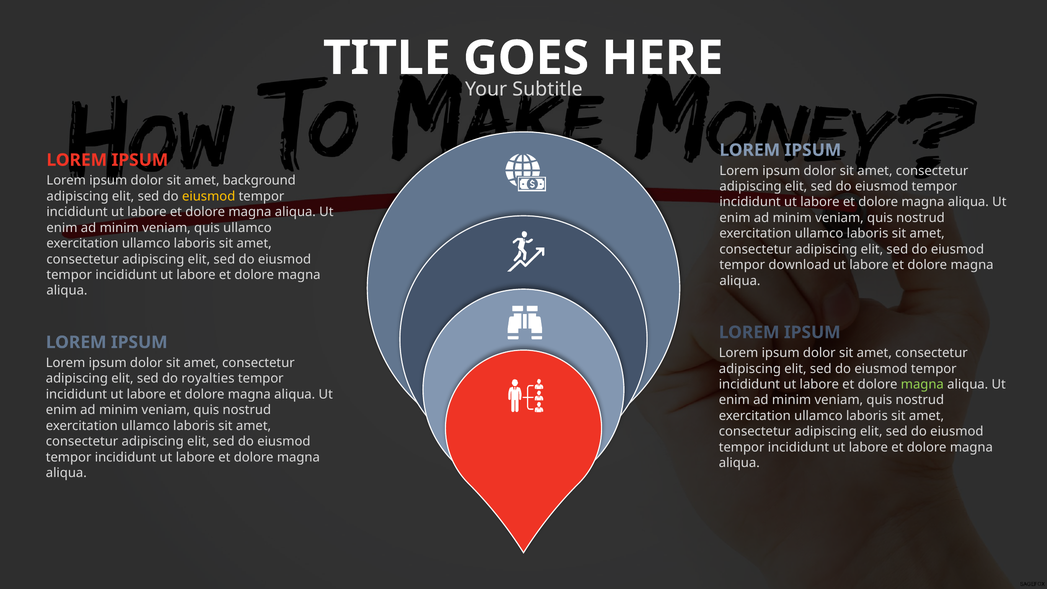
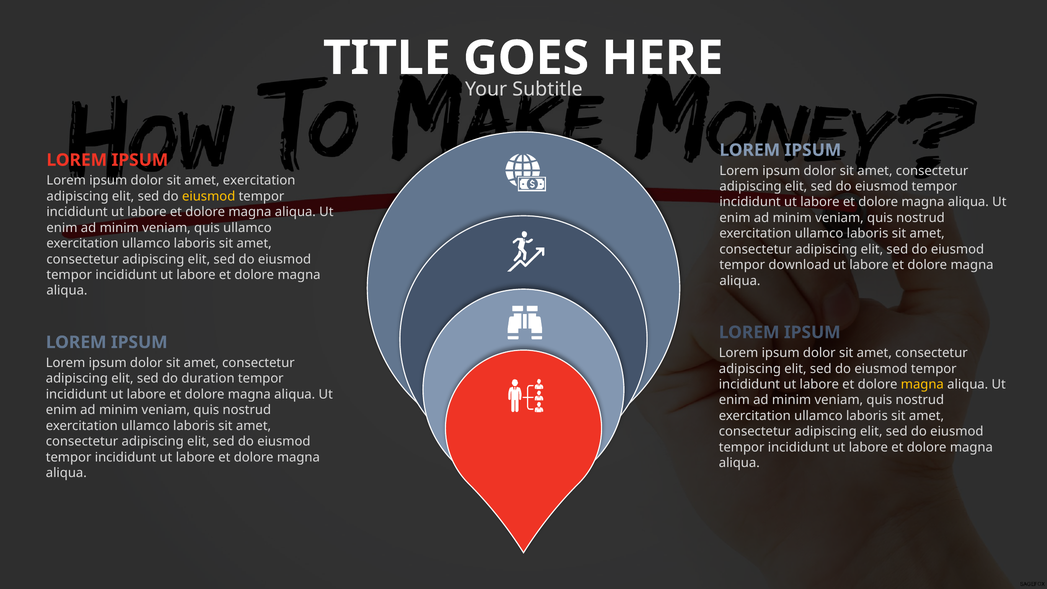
amet background: background -> exercitation (259, 181)
royalties: royalties -> duration (208, 379)
magna colour: light green -> yellow (922, 384)
